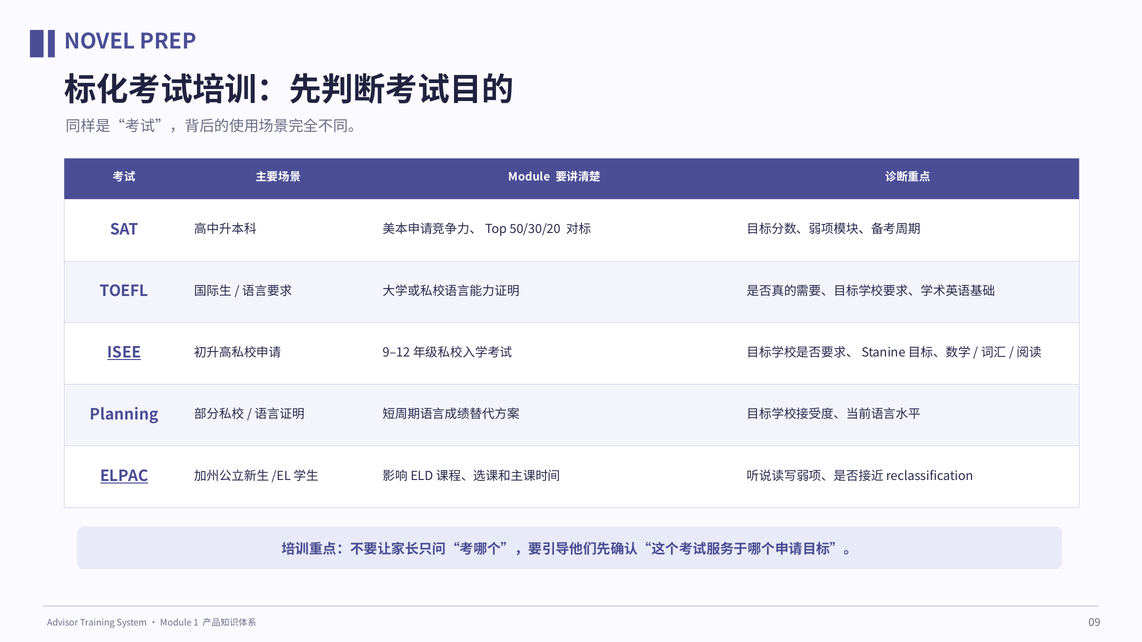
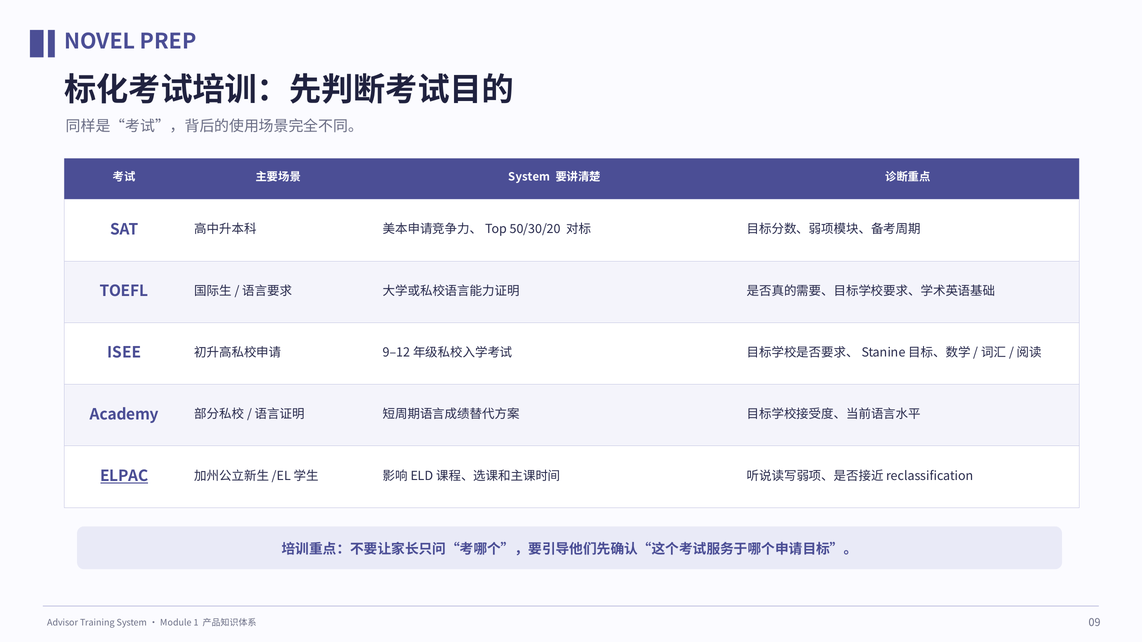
Module: Module -> System (529, 177)
ISEE underline: present -> none (124, 353)
Planning: Planning -> Academy (124, 415)
